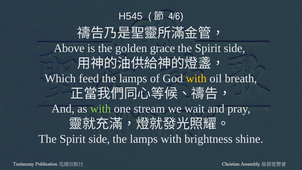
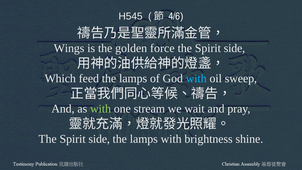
Above: Above -> Wings (69, 48)
grace: grace -> force (162, 48)
with colour: yellow -> light blue (196, 78)
breath: breath -> sweep (241, 78)
